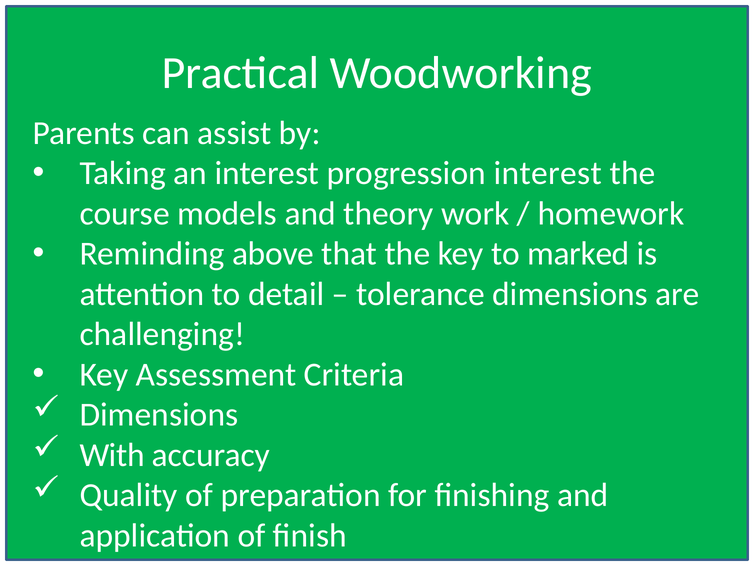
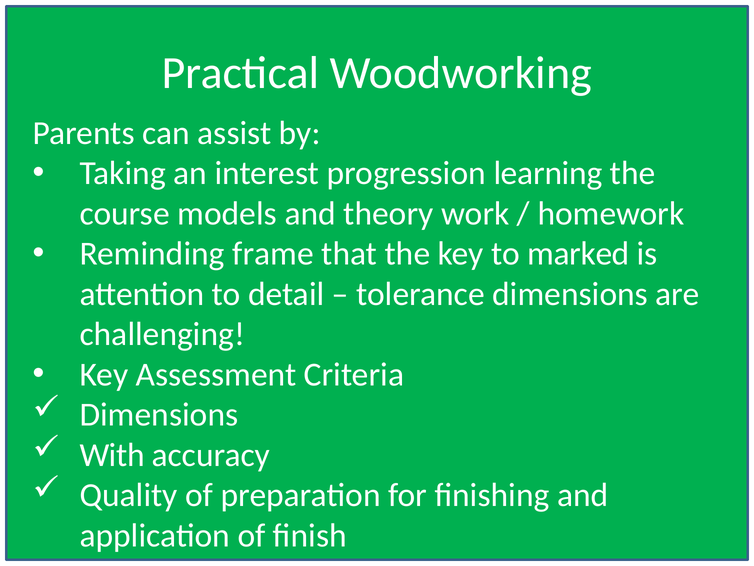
progression interest: interest -> learning (548, 173)
above: above -> frame (273, 254)
